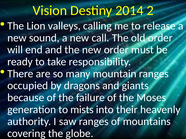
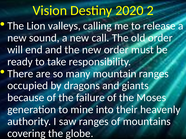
2014: 2014 -> 2020 (129, 11)
mists: mists -> mine (82, 110)
